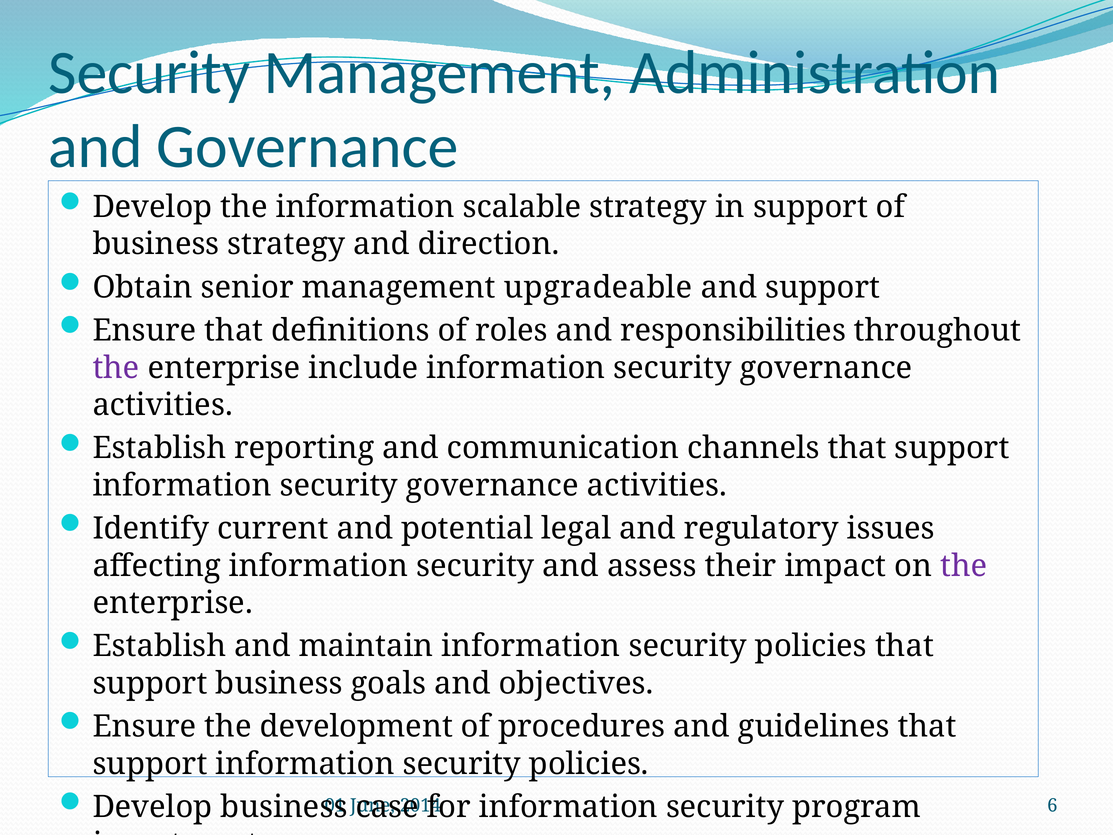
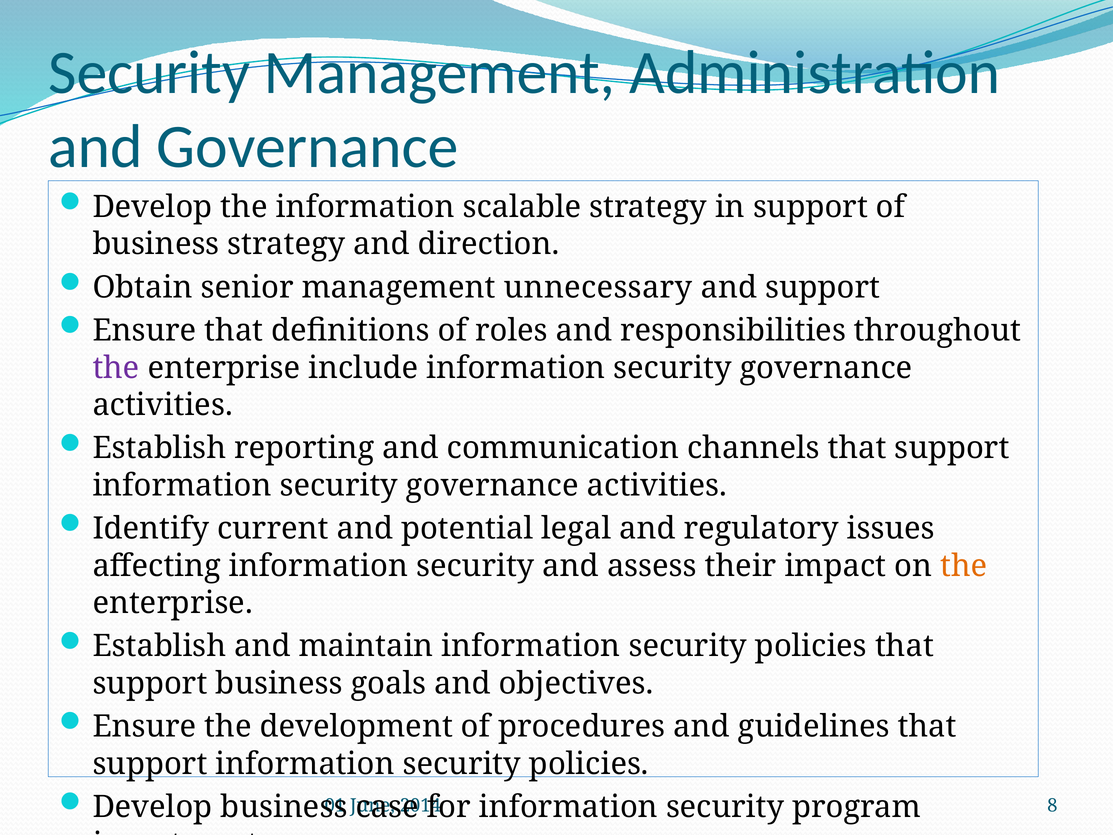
upgradeable: upgradeable -> unnecessary (598, 287)
the colour: purple -> orange (964, 566)
6: 6 -> 8 (1052, 805)
